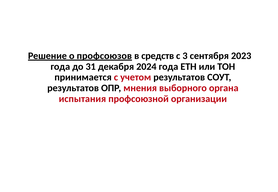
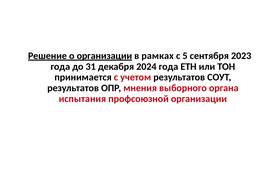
о профсоюзов: профсоюзов -> организации (104, 56)
средств: средств -> рамках (158, 56)
3: 3 -> 5 (185, 56)
